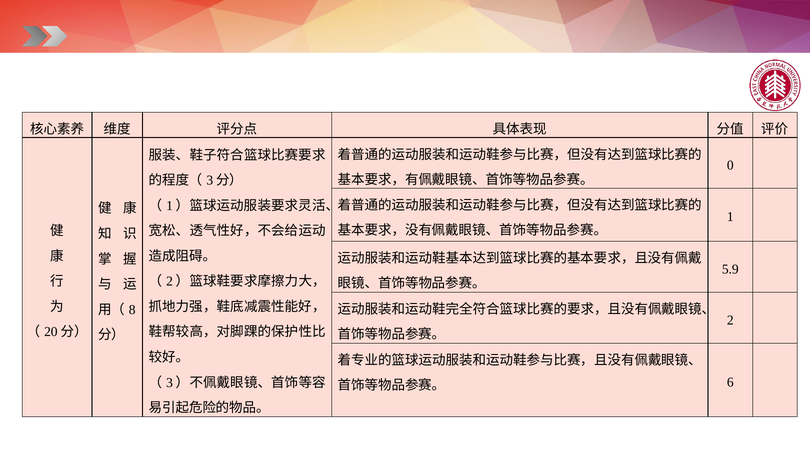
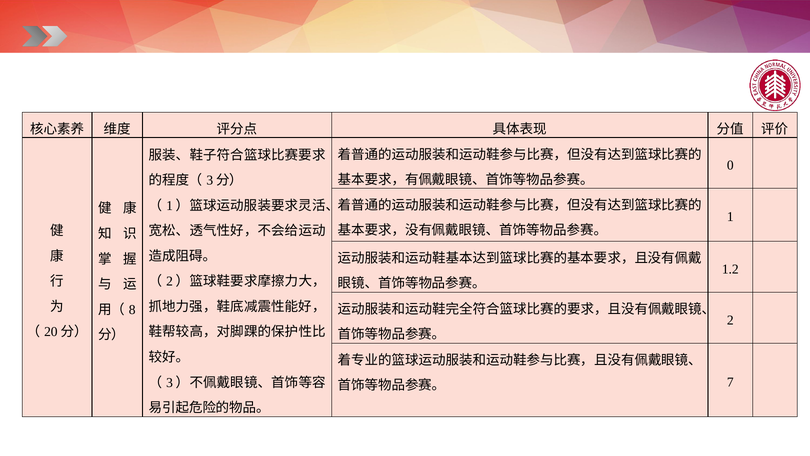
5.9: 5.9 -> 1.2 (730, 269)
6: 6 -> 7 (730, 382)
